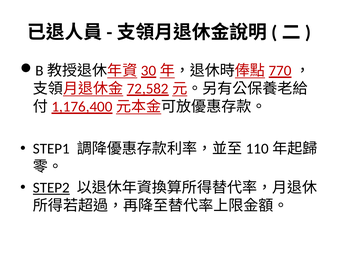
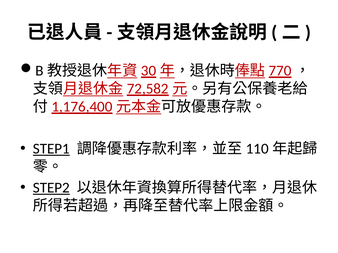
STEP1 underline: none -> present (51, 149)
